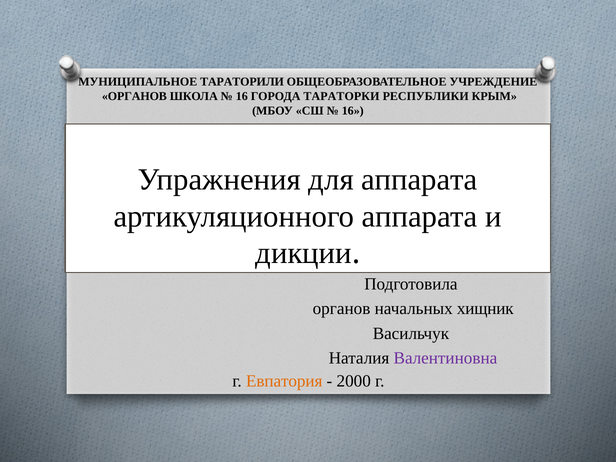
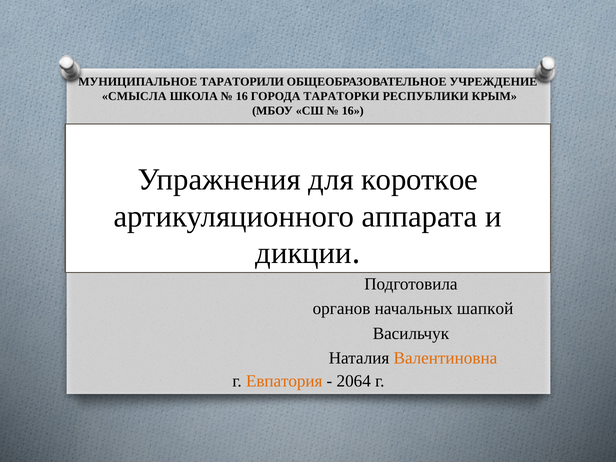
ОРГАНОВ: ОРГАНОВ -> СМЫСЛА (134, 96)
для аппарата: аппарата -> короткое (420, 179)
хищник: хищник -> шапкой (485, 309)
Валентиновна colour: purple -> orange (445, 358)
2000: 2000 -> 2064 (354, 381)
